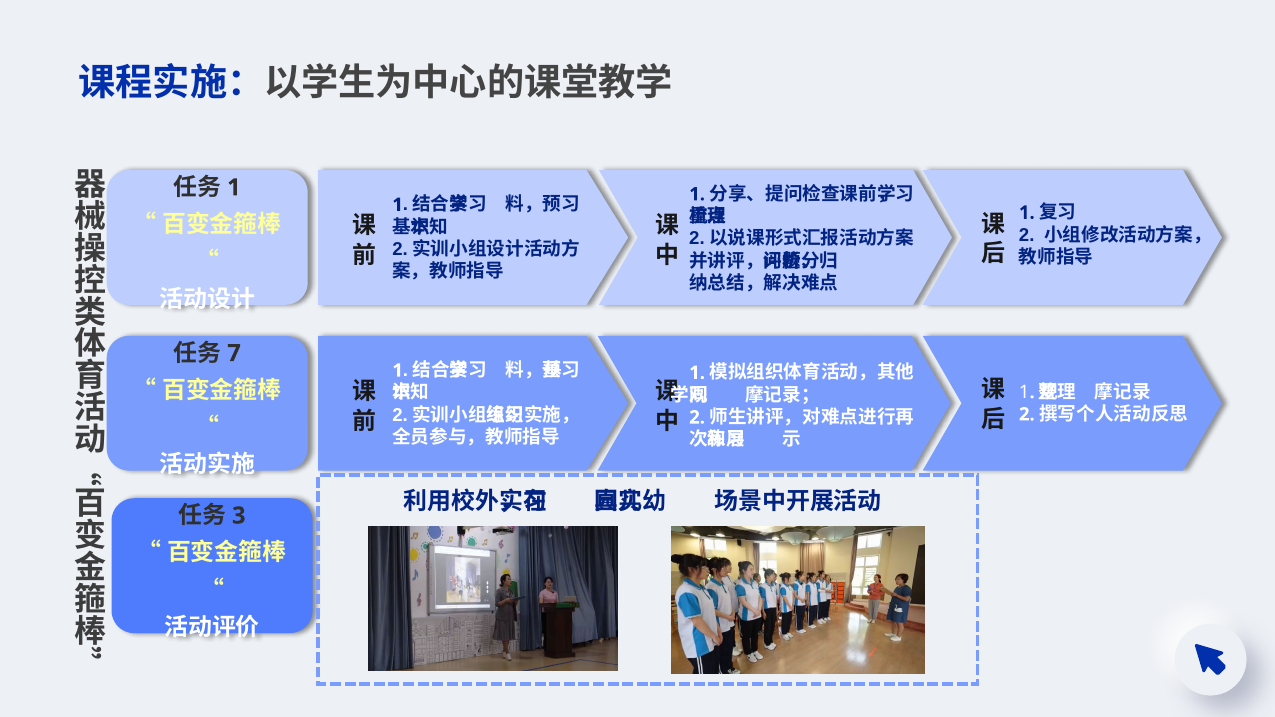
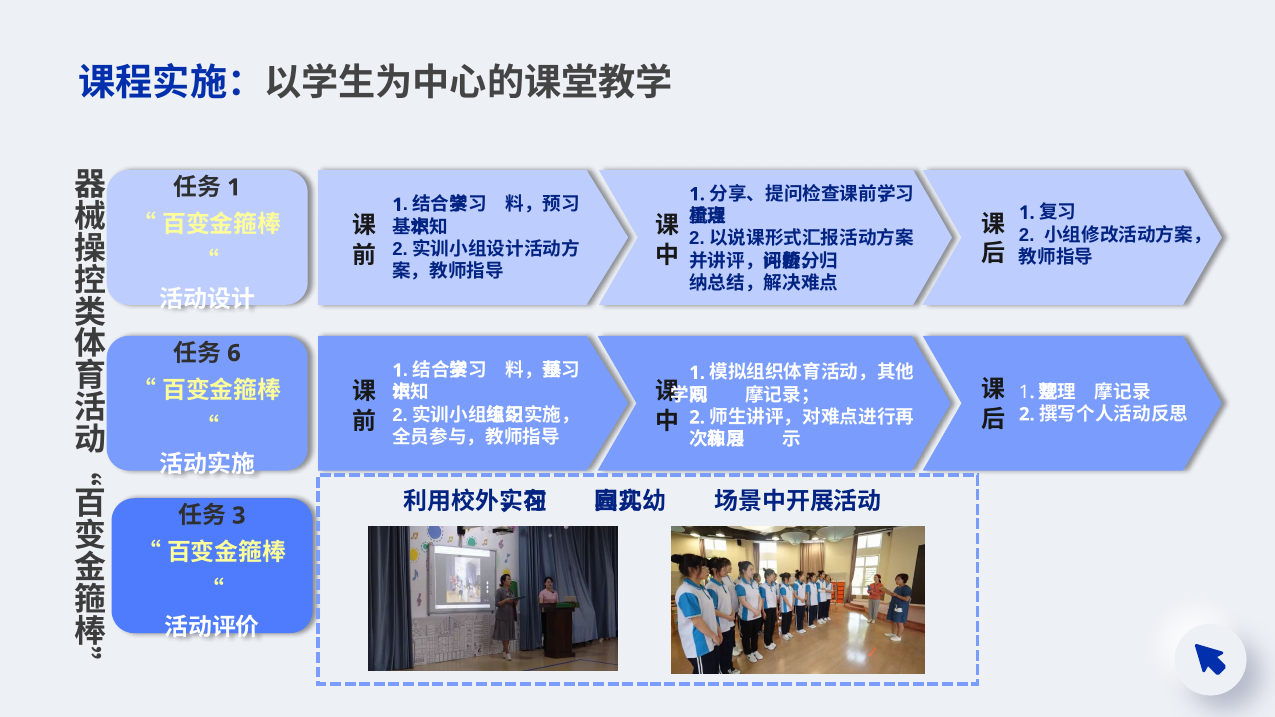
7: 7 -> 6 (234, 353)
